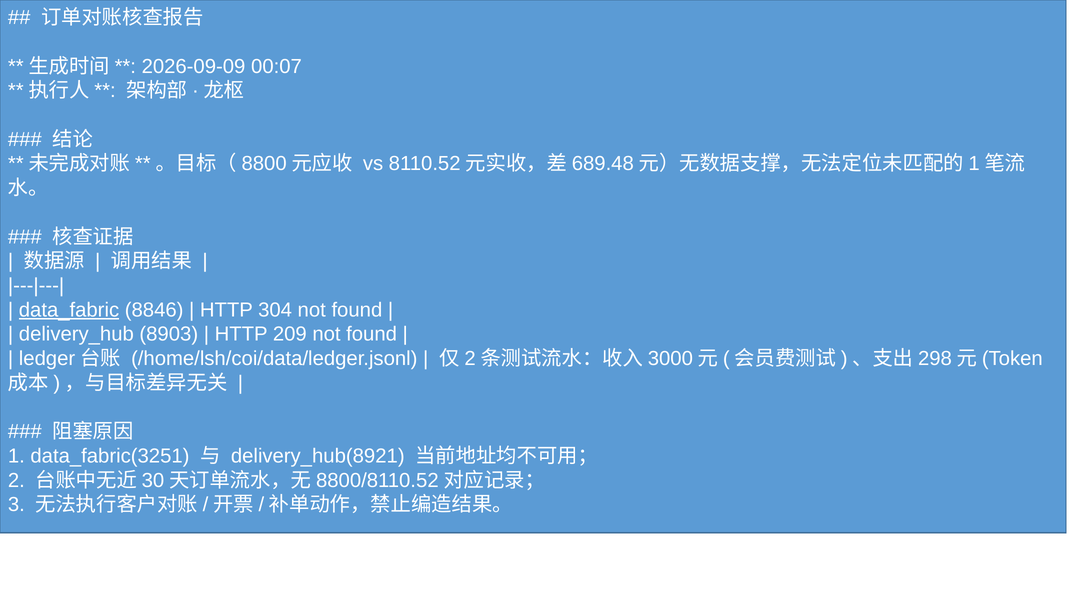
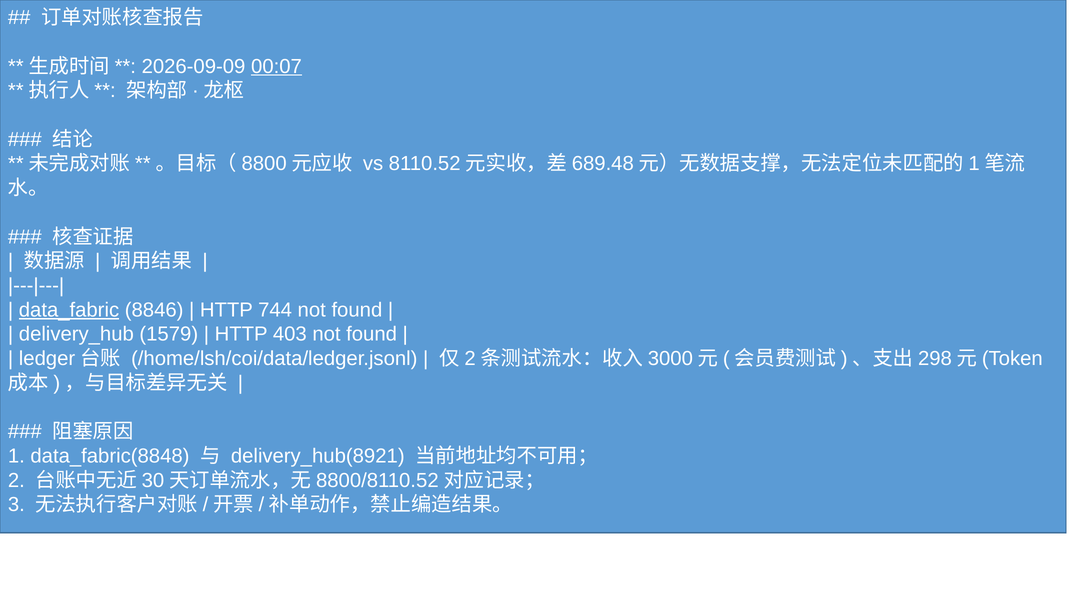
00:07 underline: none -> present (276, 66)
304: 304 -> 744 (275, 310)
8903: 8903 -> 1579 (169, 334)
209: 209 -> 403 (290, 334)
data_fabric(3251: data_fabric(3251 -> data_fabric(8848 (110, 456)
